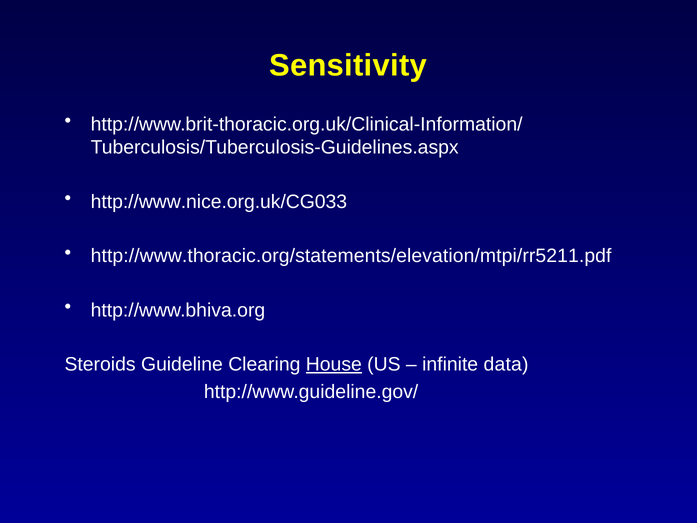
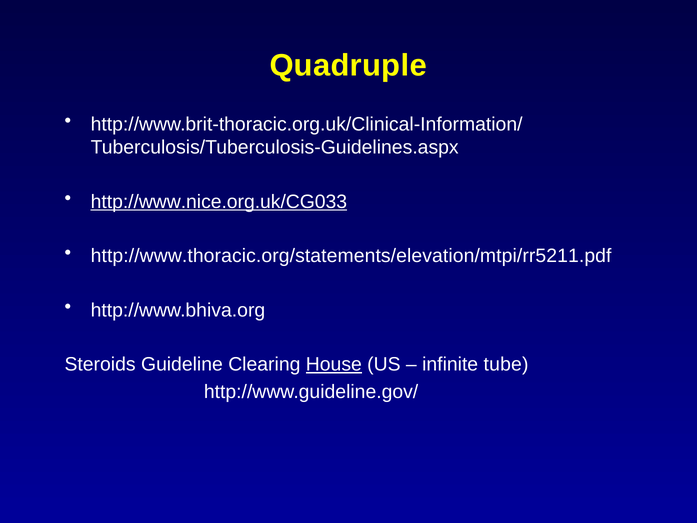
Sensitivity: Sensitivity -> Quadruple (348, 66)
http://www.nice.org.uk/CG033 underline: none -> present (219, 202)
data: data -> tube (506, 364)
